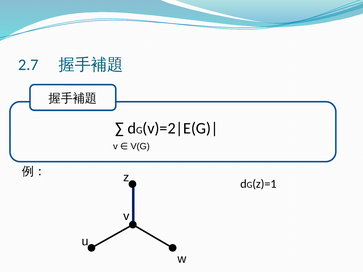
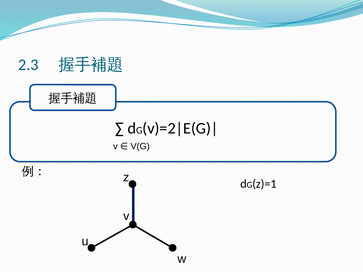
2.7: 2.7 -> 2.3 (28, 65)
